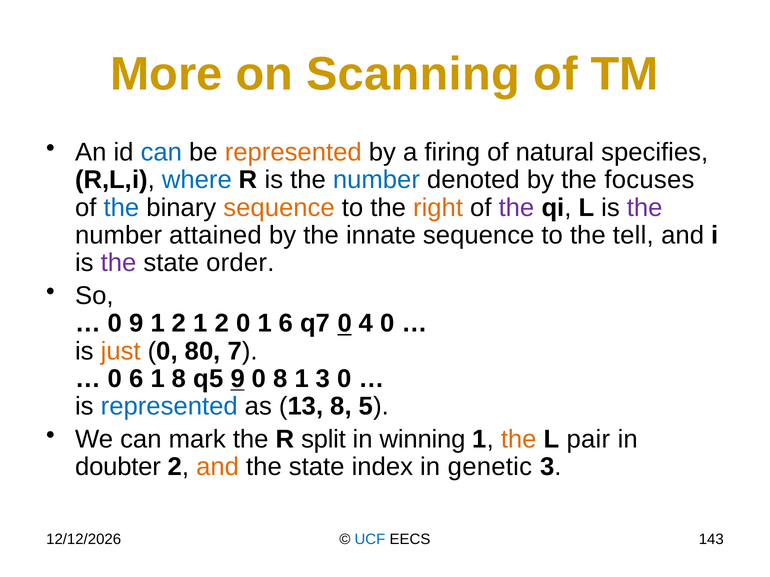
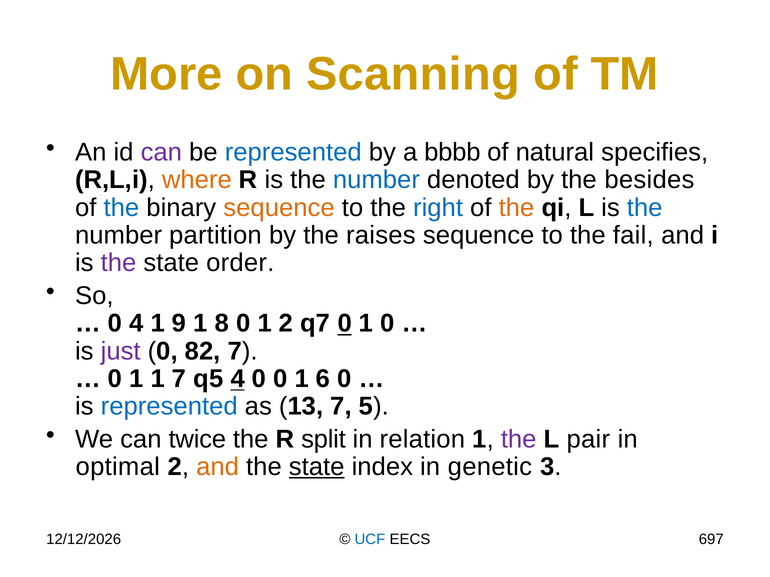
can colour: blue -> purple (161, 152)
represented colour: orange -> blue (293, 152)
firing: firing -> bbbb (452, 152)
where colour: blue -> orange (197, 180)
focuses: focuses -> besides (649, 180)
right colour: orange -> blue (438, 208)
the colour: purple -> orange (516, 208)
the colour: purple -> blue (645, 208)
attained: attained -> partition (215, 235)
innate: innate -> raises (381, 235)
tell: tell -> fail (633, 235)
0 9: 9 -> 4 (136, 324)
2: 2 -> 9 (179, 324)
2: 2 -> 8 (222, 324)
1 6: 6 -> 2 (286, 324)
q7 0 4: 4 -> 1 (366, 324)
just colour: orange -> purple (121, 351)
80: 80 -> 82 (203, 351)
6: 6 -> 1 (136, 379)
1 8: 8 -> 7 (179, 379)
q5 9: 9 -> 4 (238, 379)
0 8: 8 -> 0 (280, 379)
1 3: 3 -> 6 (323, 379)
13 8: 8 -> 7 (341, 407)
mark: mark -> twice (197, 440)
winning: winning -> relation (422, 440)
the colour: orange -> purple (519, 440)
doubter: doubter -> optimal (118, 467)
state underline: none -> present (317, 467)
143: 143 -> 697 (711, 540)
